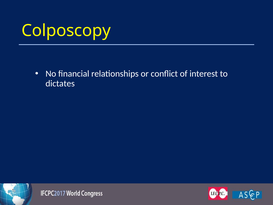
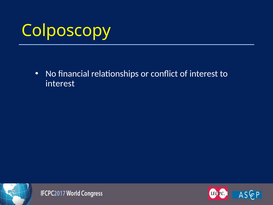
dictates: dictates -> interest (60, 83)
